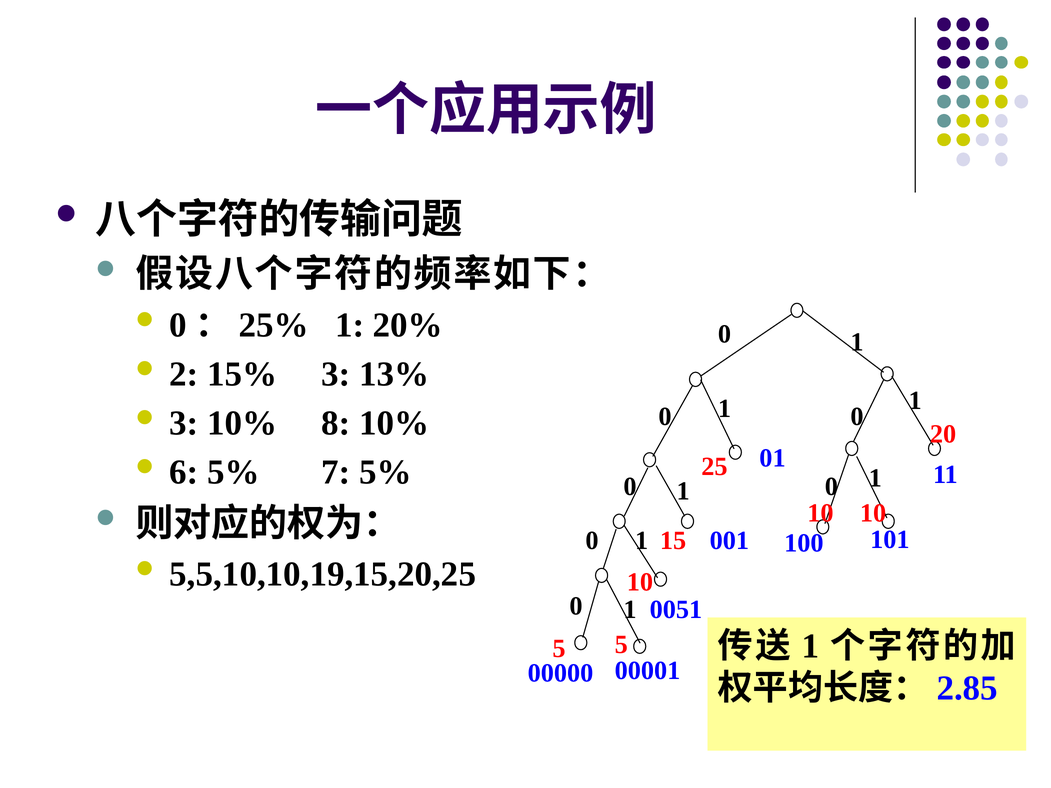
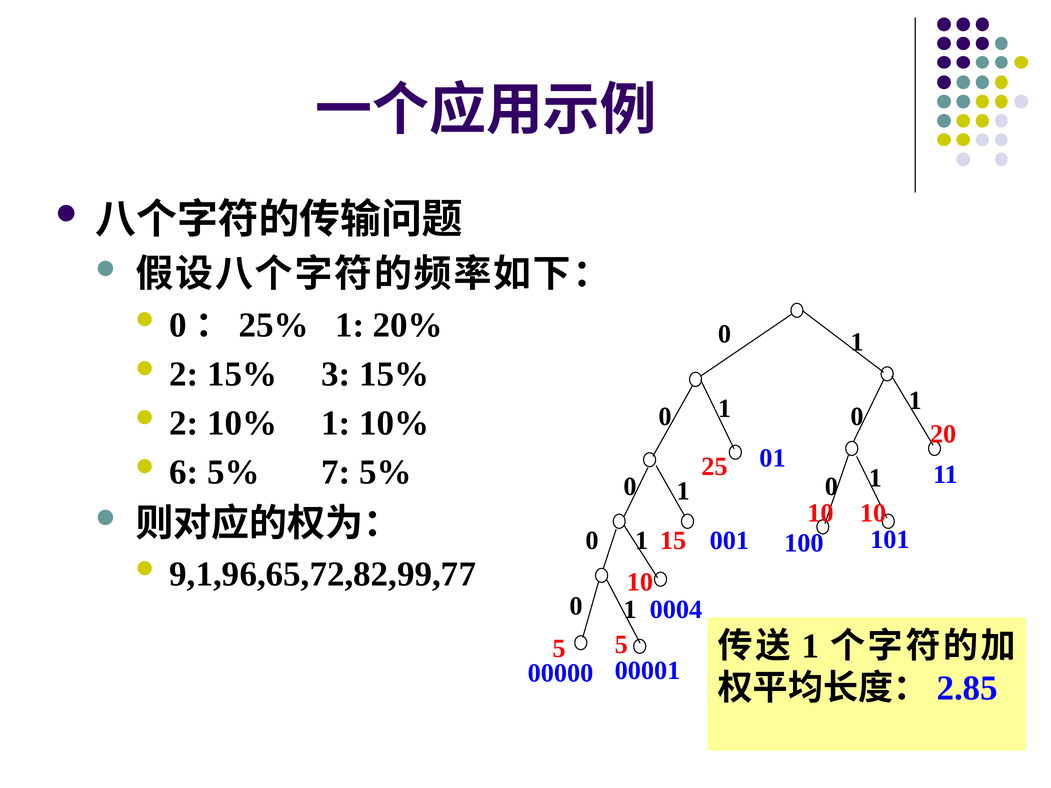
3 13%: 13% -> 15% (394, 374)
3: 3 -> 2 (184, 423)
10% 8: 8 -> 1 (336, 423)
5,5,10,10,19,15,20,25: 5,5,10,10,19,15,20,25 -> 9,1,96,65,72,82,99,77 (323, 574)
0051: 0051 -> 0004 (676, 610)
